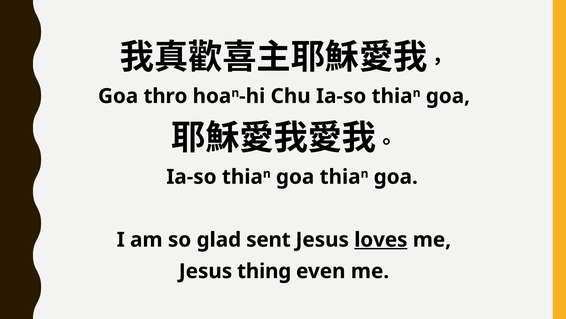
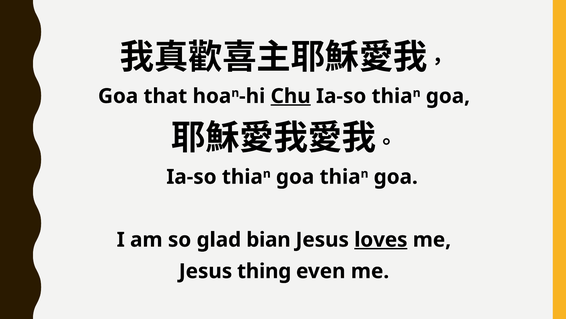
thro: thro -> that (165, 96)
Chu underline: none -> present (291, 96)
sent: sent -> bian (268, 239)
